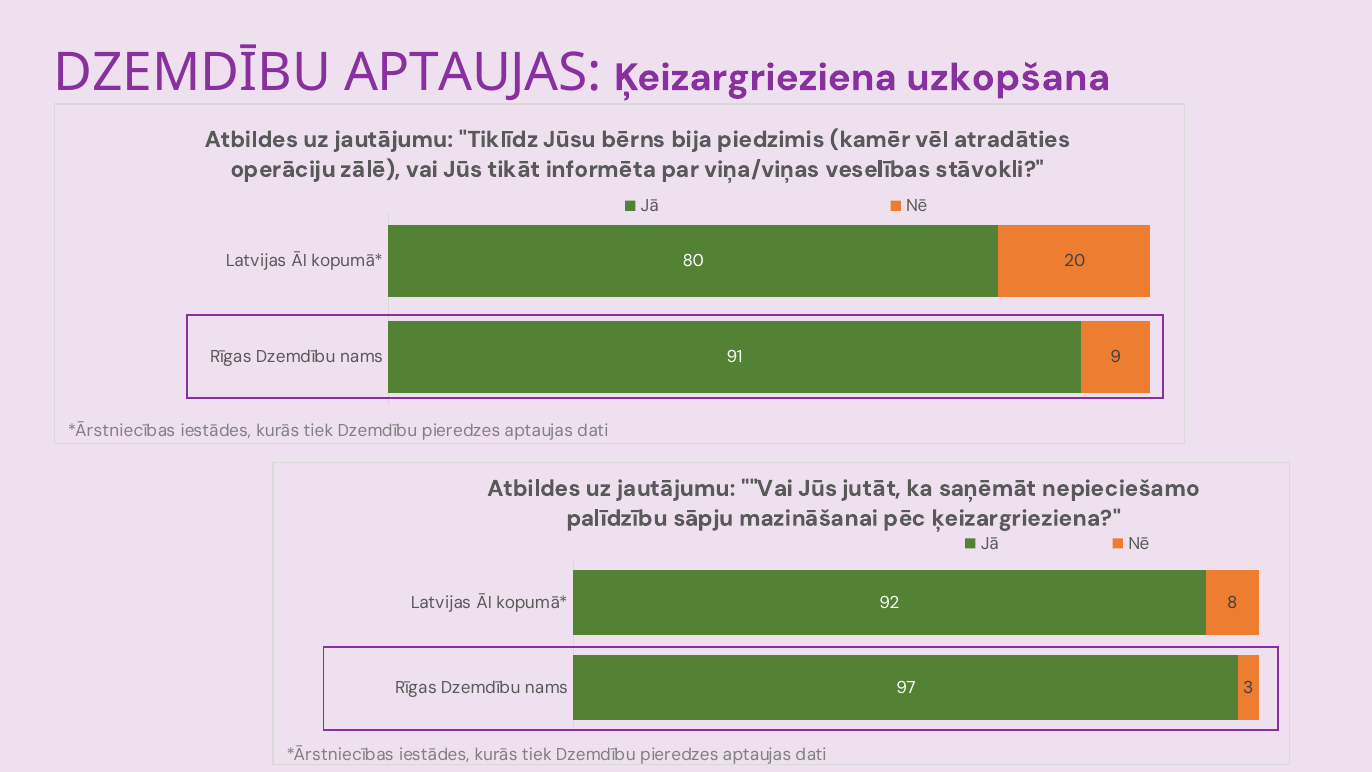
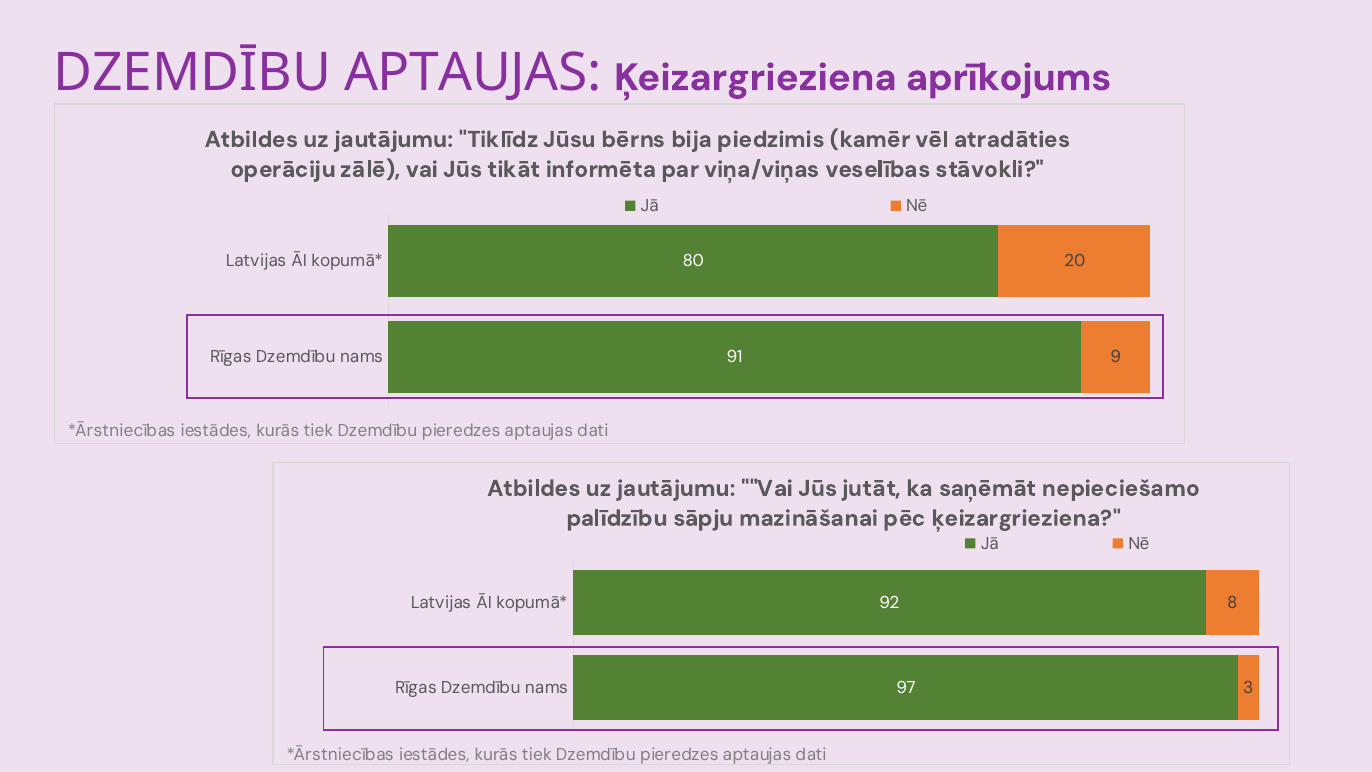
uzkopšana: uzkopšana -> aprīkojums (1009, 77)
